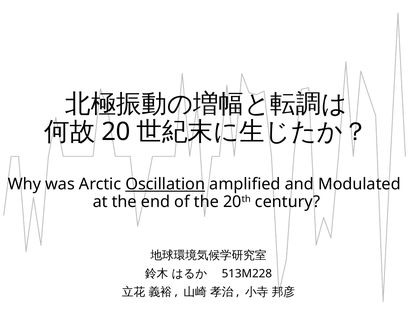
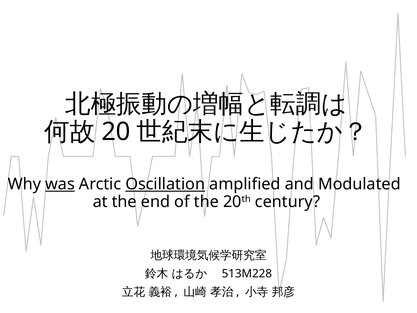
was underline: none -> present (60, 184)
